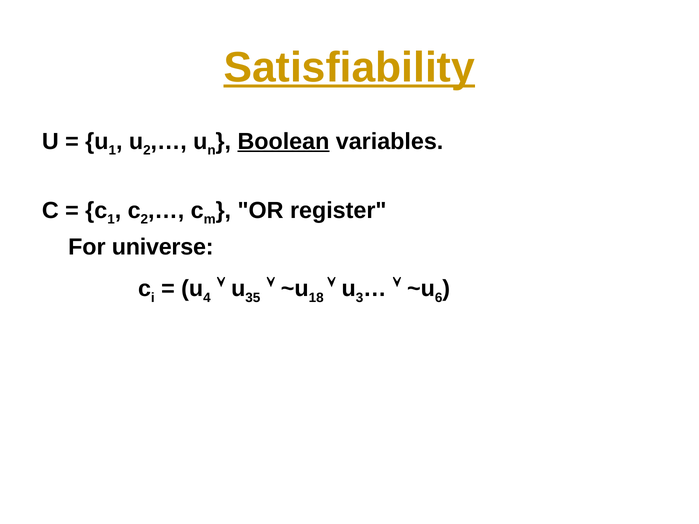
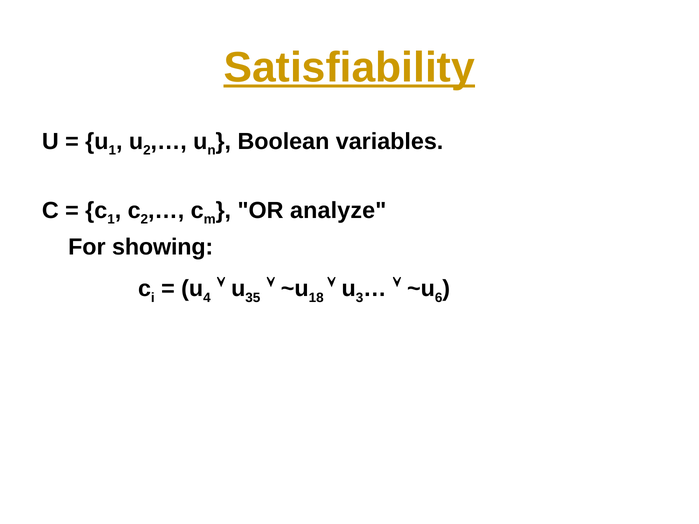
Boolean underline: present -> none (283, 141)
register: register -> analyze (338, 211)
universe: universe -> showing (163, 247)
